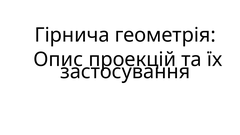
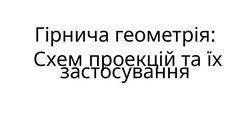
Опис: Опис -> Схем (58, 59)
